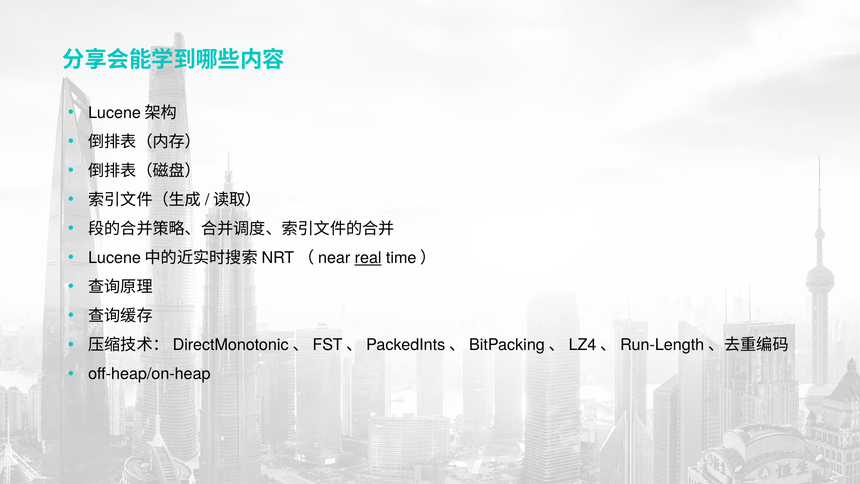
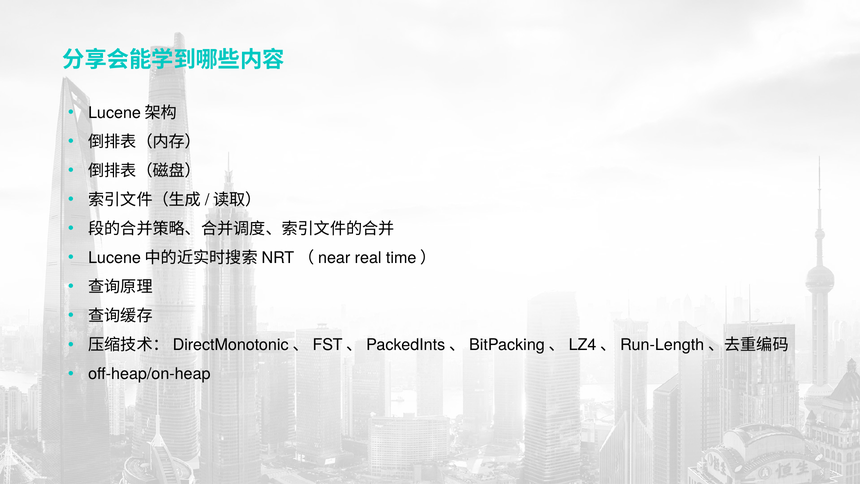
real underline: present -> none (368, 258)
